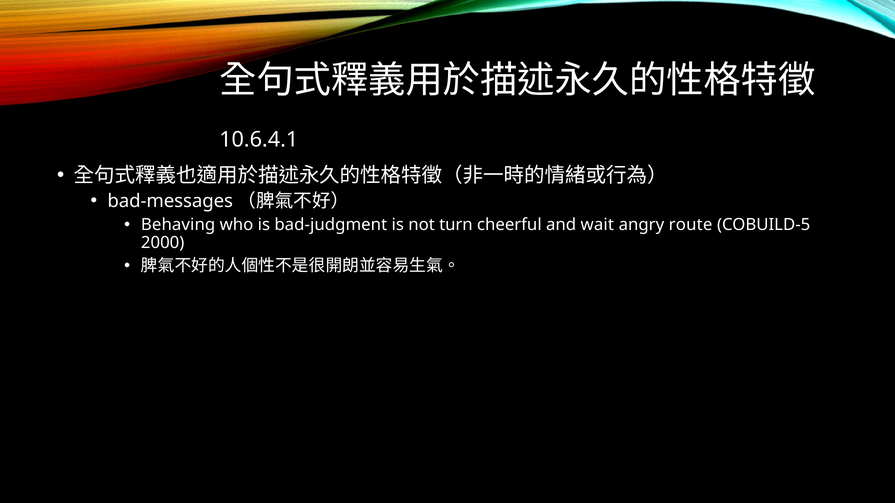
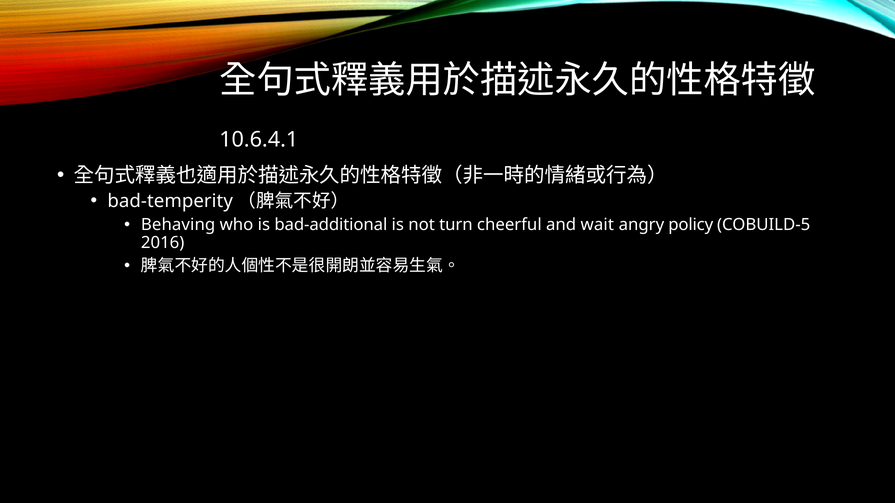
bad-messages: bad-messages -> bad-temperity (170, 201)
bad-judgment: bad-judgment -> bad-additional (331, 225)
route: route -> policy (691, 225)
2000: 2000 -> 2016 (163, 243)
